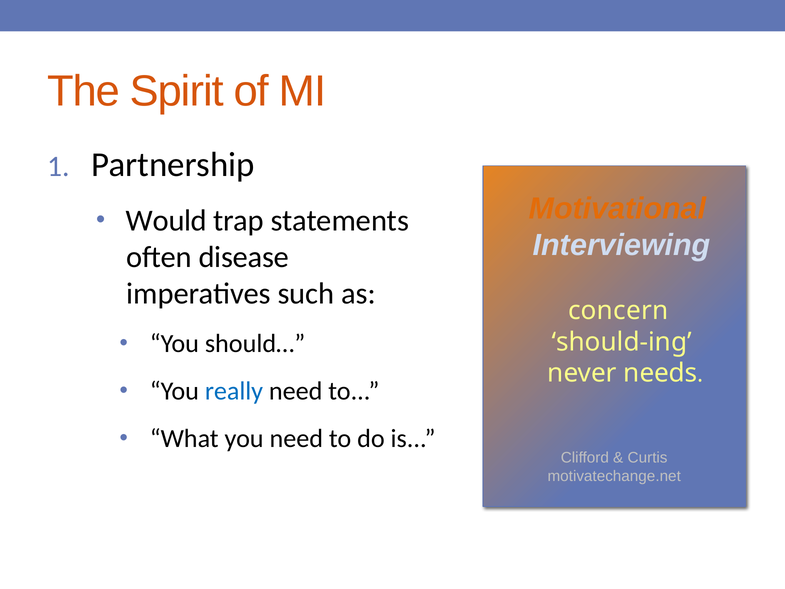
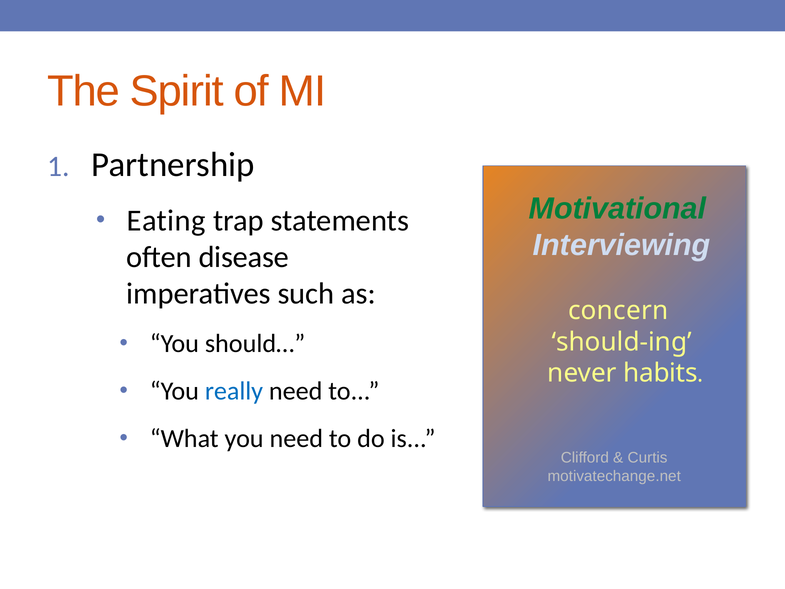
Motivational colour: orange -> green (618, 209)
Would: Would -> Eating (166, 221)
needs: needs -> habits (660, 373)
